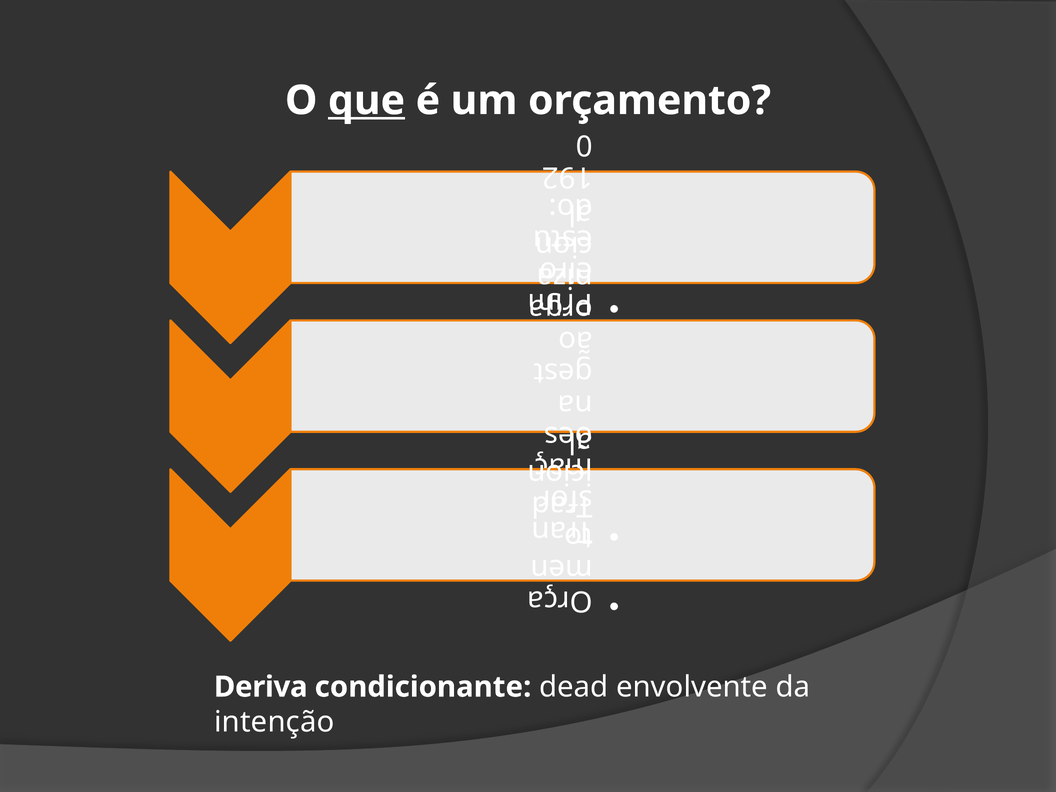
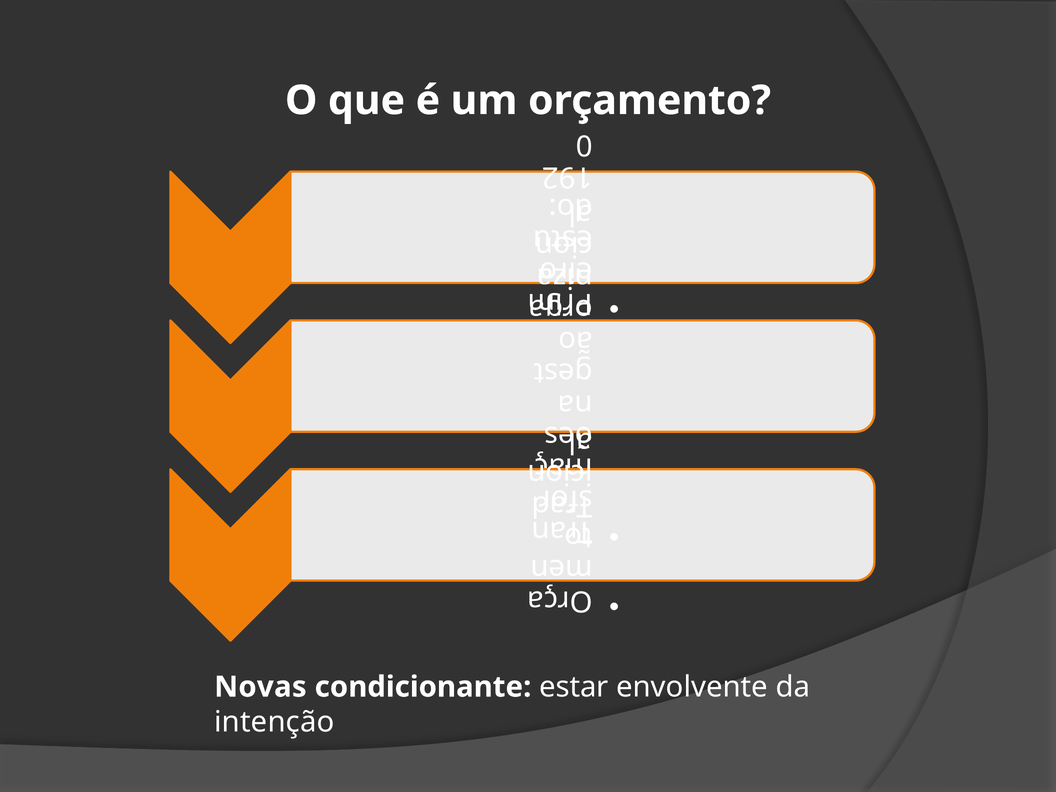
que underline: present -> none (366, 101)
Deriva: Deriva -> Novas (260, 687)
dead: dead -> estar (574, 687)
